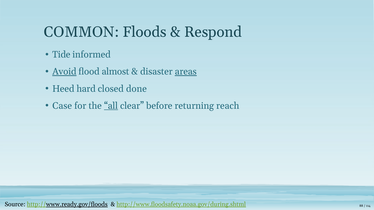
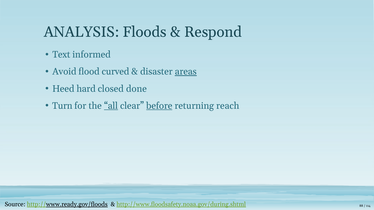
COMMON: COMMON -> ANALYSIS (82, 32)
Tide: Tide -> Text (61, 55)
Avoid underline: present -> none (64, 72)
almost: almost -> curved (115, 72)
Case: Case -> Turn (62, 106)
before underline: none -> present (159, 106)
